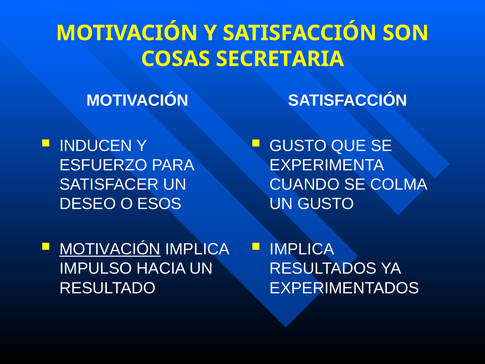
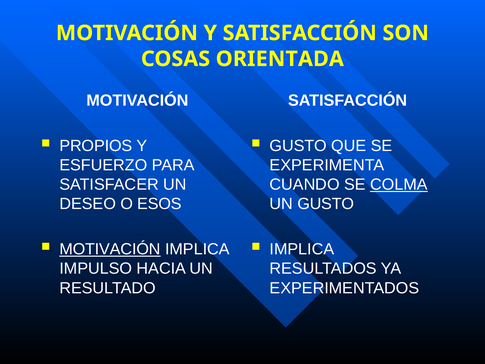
SECRETARIA: SECRETARIA -> ORIENTADA (280, 59)
INDUCEN: INDUCEN -> PROPIOS (96, 146)
COLMA underline: none -> present (399, 184)
